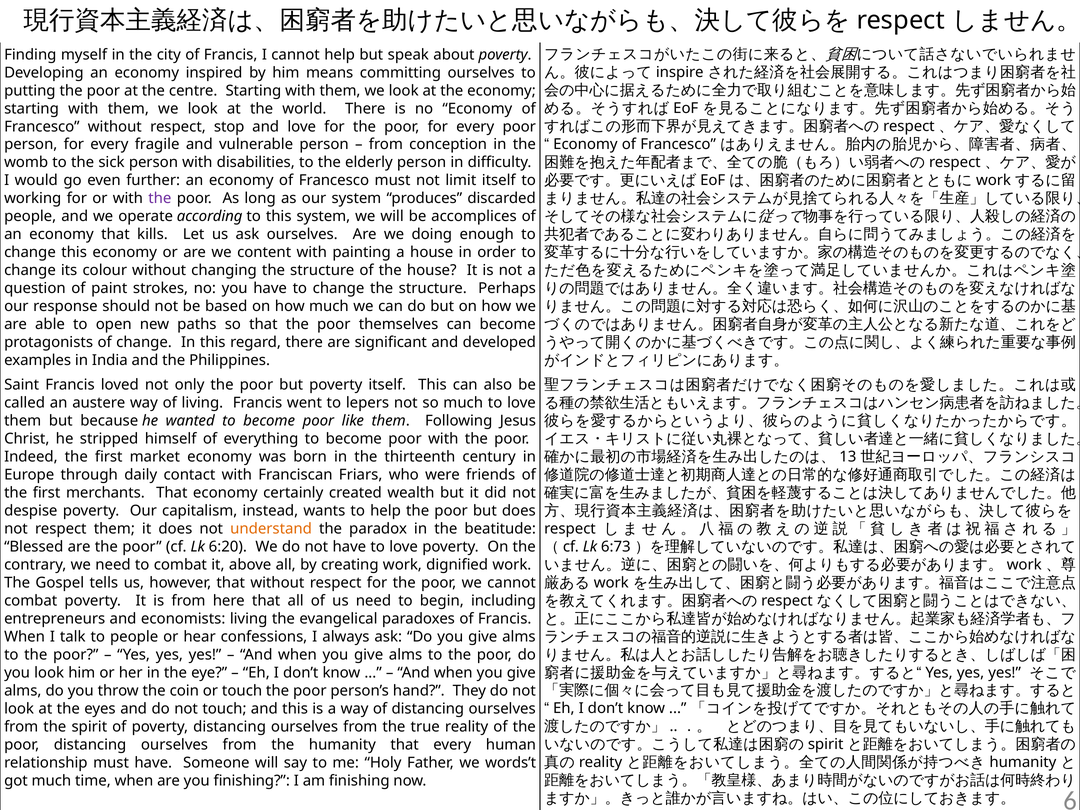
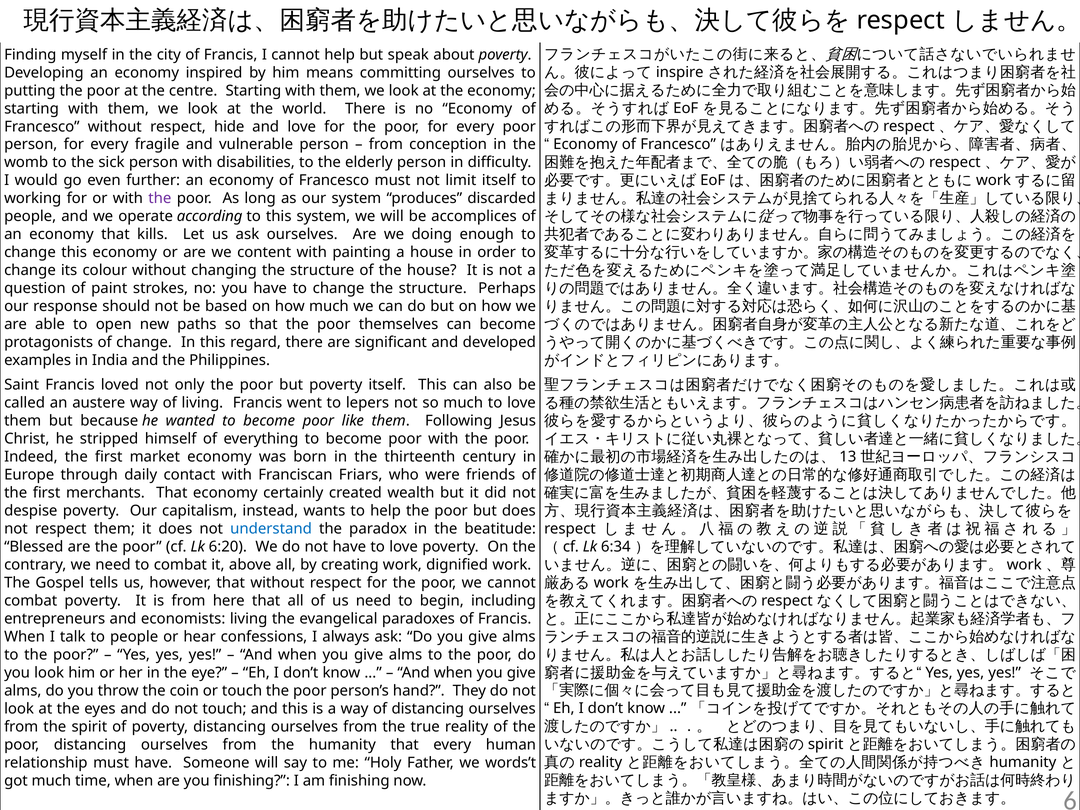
stop: stop -> hide (229, 127)
understand colour: orange -> blue (271, 529)
6:73: 6:73 -> 6:34 (616, 547)
